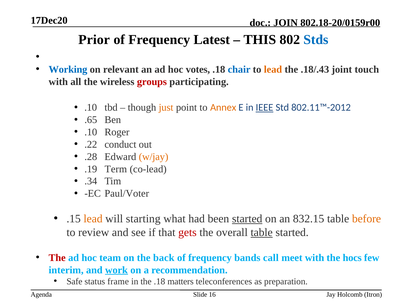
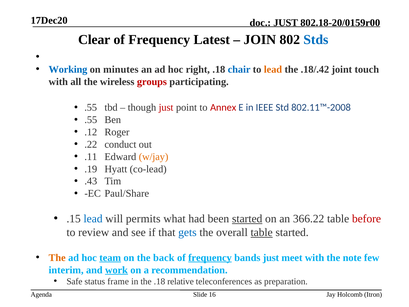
JOIN: JOIN -> JUST (286, 23)
Prior: Prior -> Clear (94, 40)
THIS: THIS -> JOIN (260, 40)
relevant: relevant -> minutes (121, 69)
votes: votes -> right (198, 69)
.18/.43: .18/.43 -> .18/.42 (315, 69)
.10: .10 -> .55 (91, 107)
just colour: orange -> red (166, 107)
Annex colour: orange -> red (223, 107)
IEEE underline: present -> none (265, 107)
802.11™-2012: 802.11™-2012 -> 802.11™-2008 (321, 107)
.65: .65 -> .55 (91, 120)
.10: .10 -> .12 (91, 132)
.28: .28 -> .11 (91, 157)
Term: Term -> Hyatt (116, 169)
.34: .34 -> .43 (91, 181)
Paul/Voter: Paul/Voter -> Paul/Share (127, 193)
lead colour: orange -> blue (93, 219)
starting: starting -> permits (143, 219)
832.15: 832.15 -> 366.22 (309, 219)
before colour: orange -> red (367, 219)
gets colour: red -> blue (187, 232)
The colour: red -> orange (57, 257)
team underline: none -> present (110, 257)
frequency underline: none -> present (210, 257)
bands call: call -> just (271, 257)
hocs: hocs -> note (352, 257)
matters: matters -> relative (181, 281)
